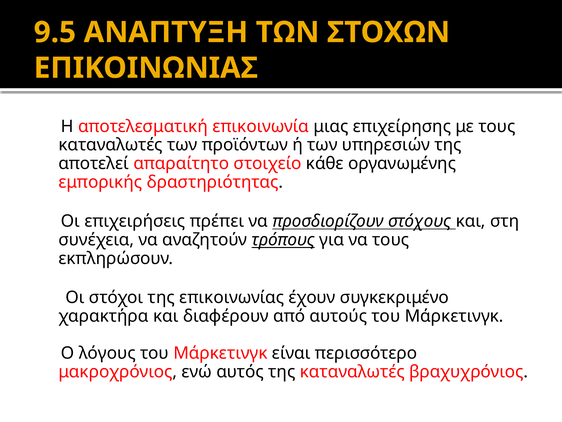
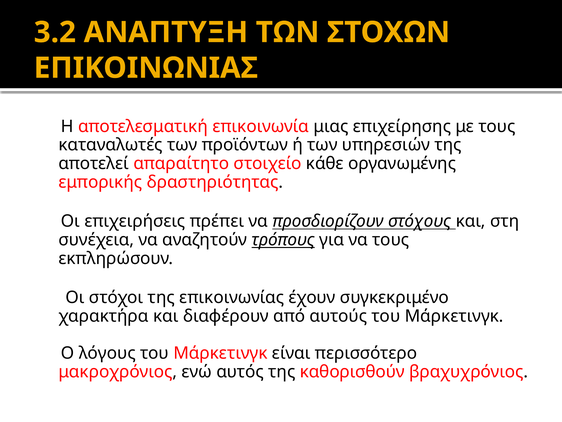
9.5: 9.5 -> 3.2 (55, 32)
της καταναλωτές: καταναλωτές -> καθορισθούν (352, 371)
